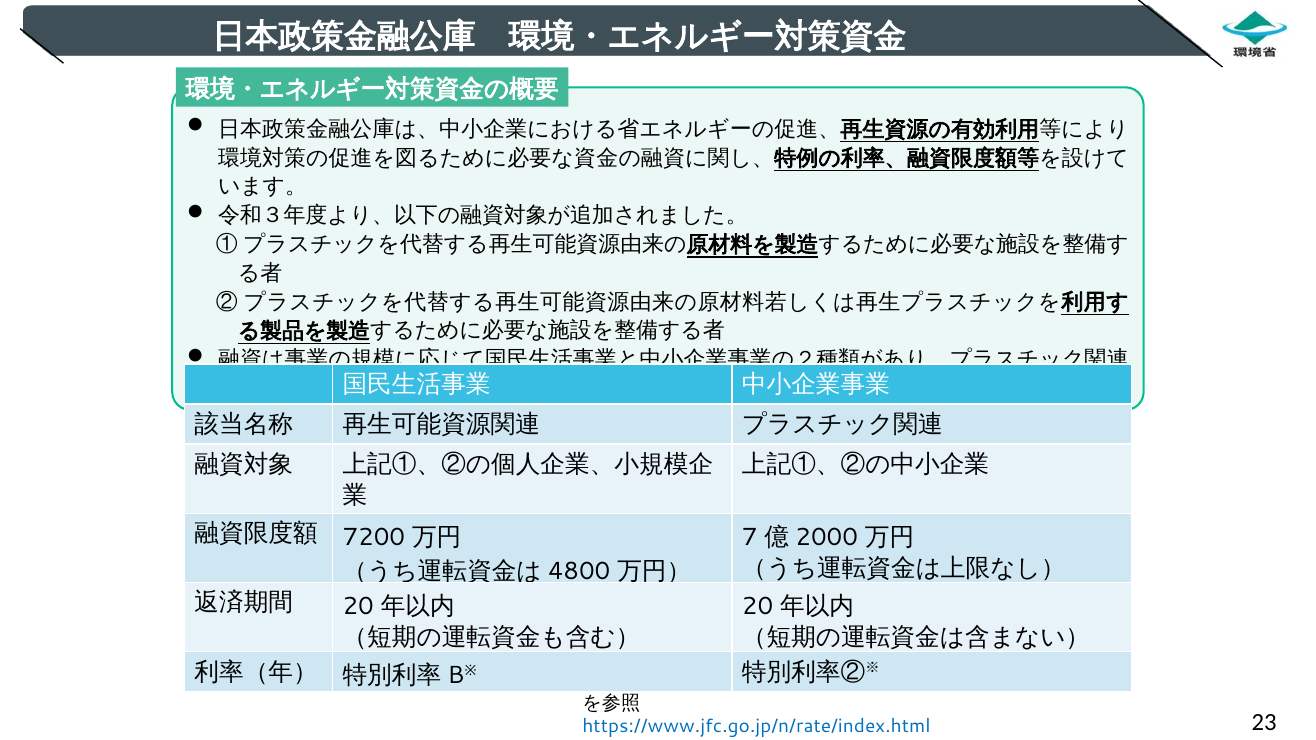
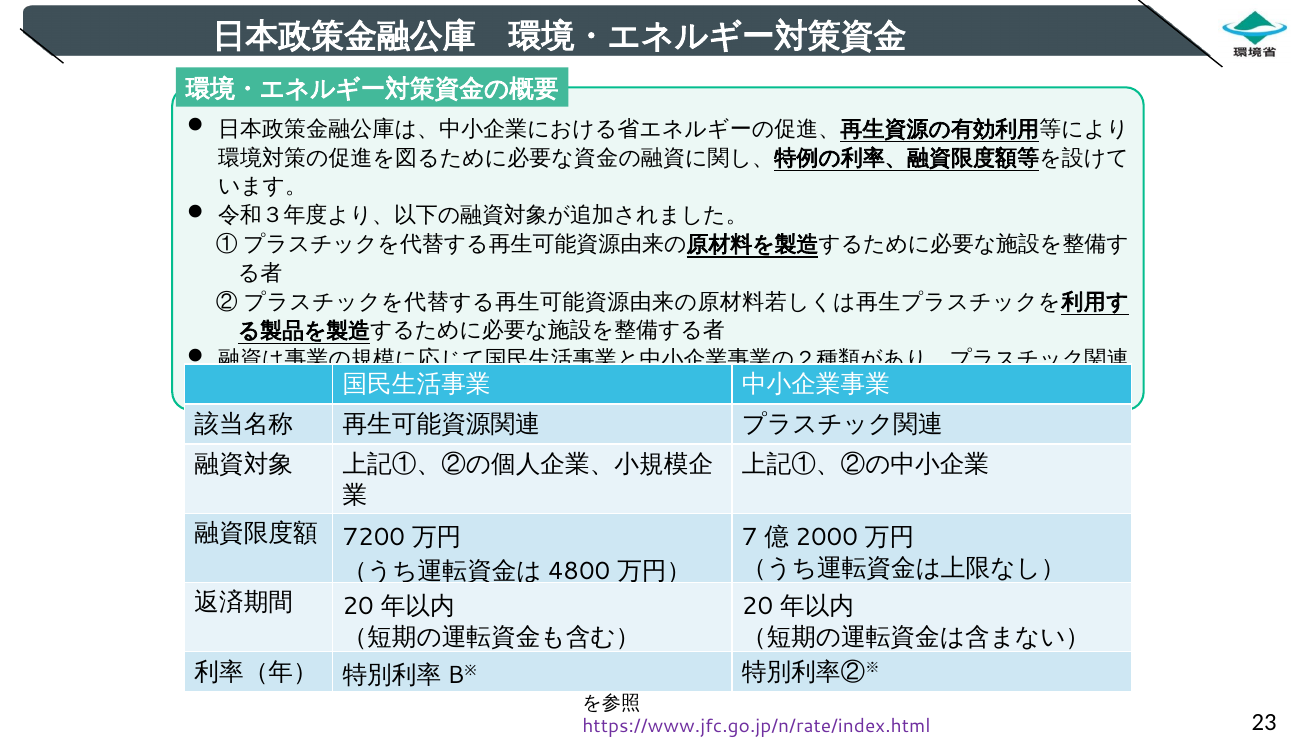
https://www.jfc.go.jp/n/rate/index.html colour: blue -> purple (756, 726)
